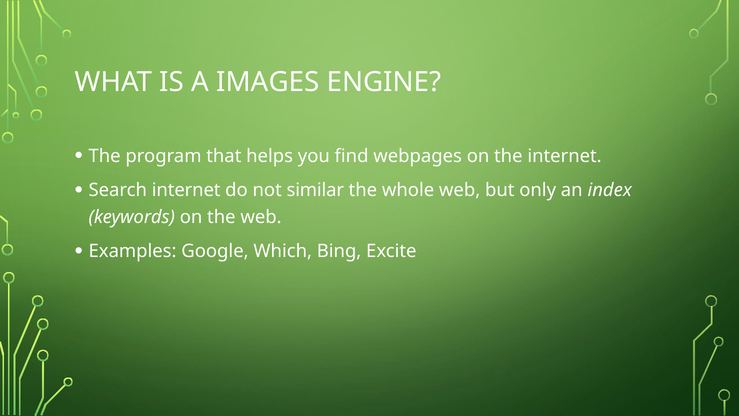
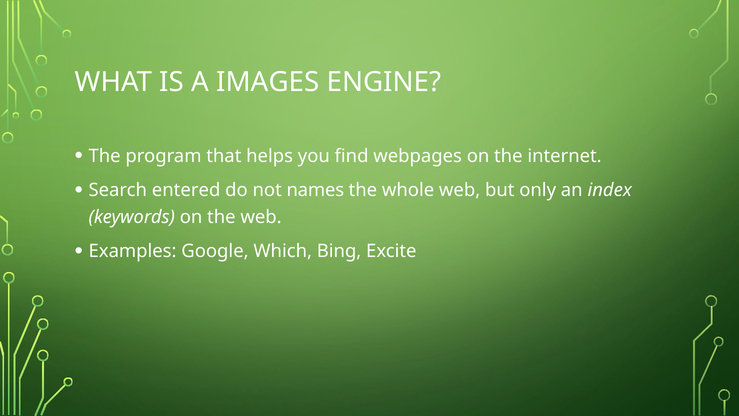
Search internet: internet -> entered (186, 190)
similar: similar -> names (315, 190)
